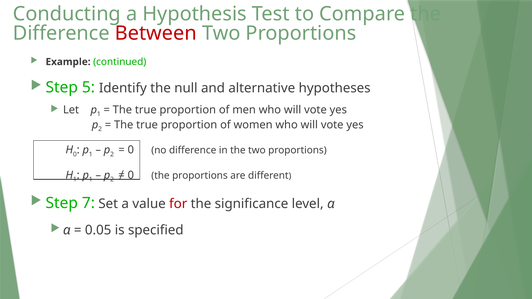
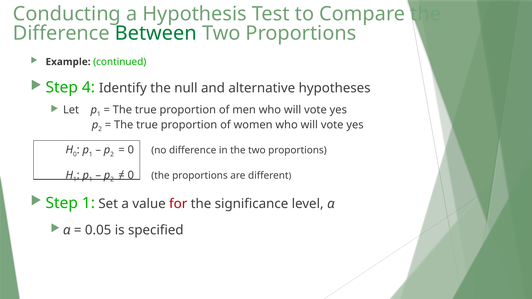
Between colour: red -> green (156, 33)
5: 5 -> 4 (88, 88)
Step 7: 7 -> 1 (88, 203)
